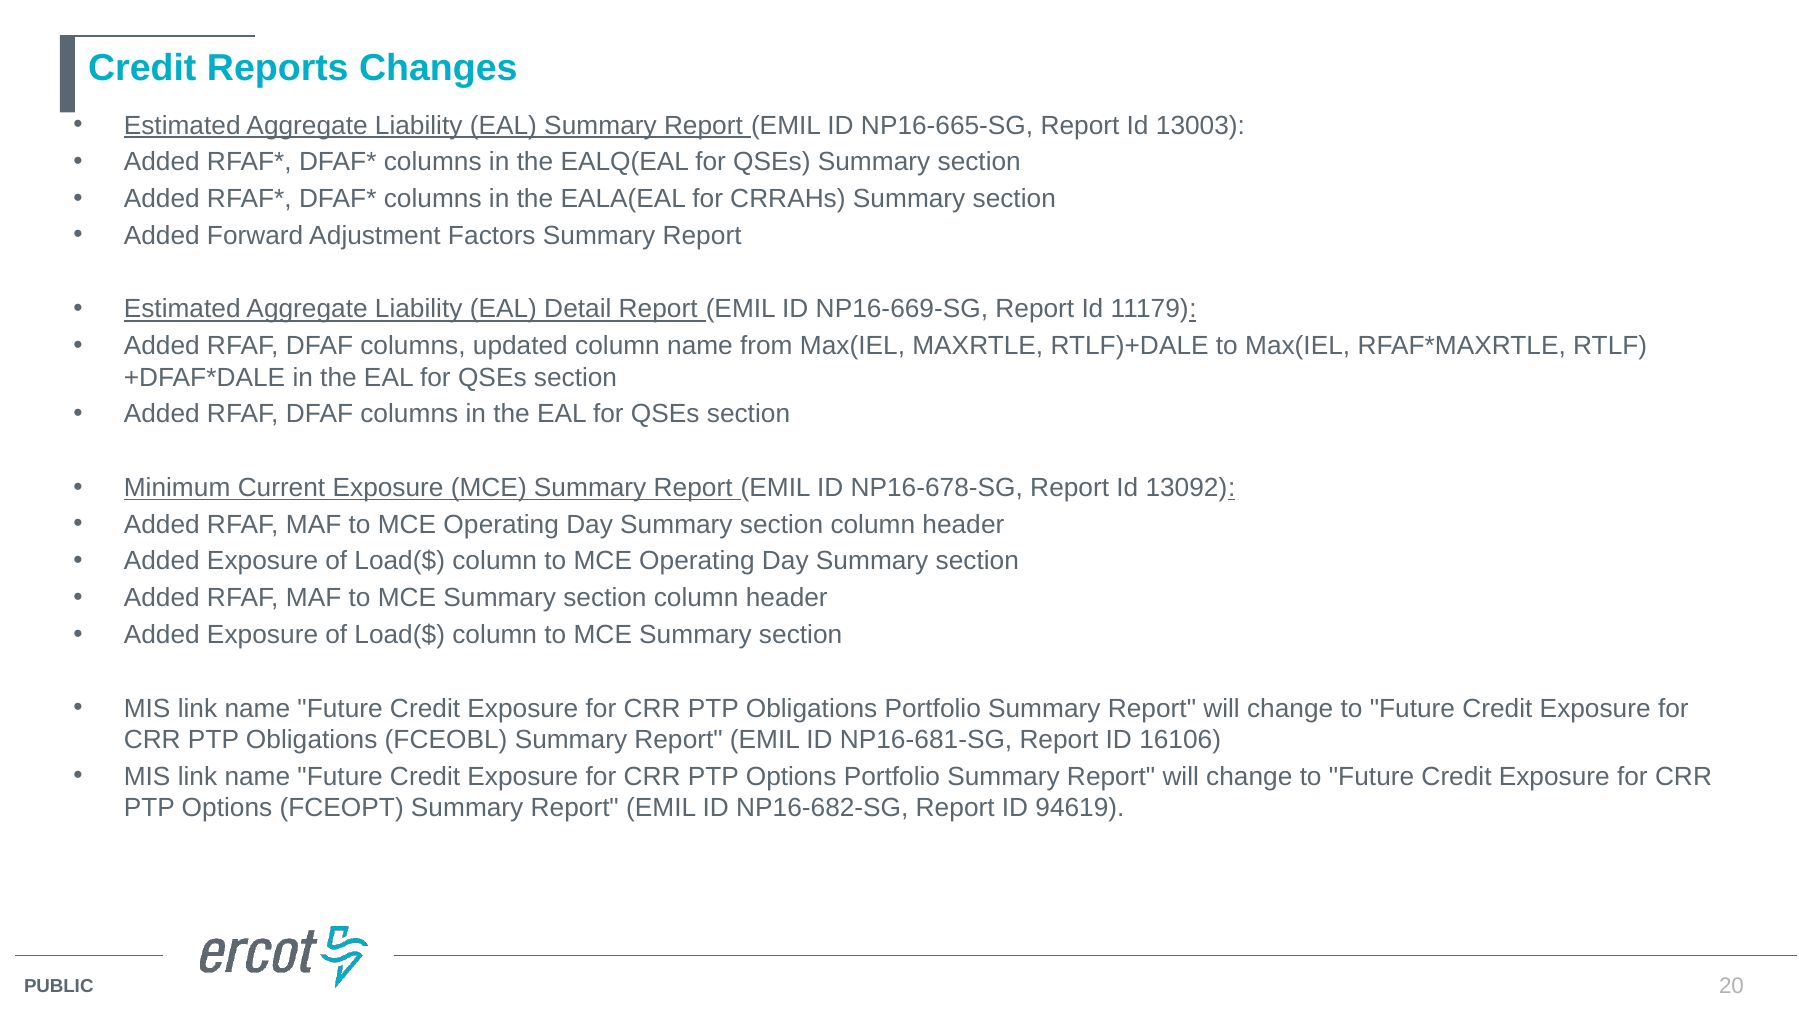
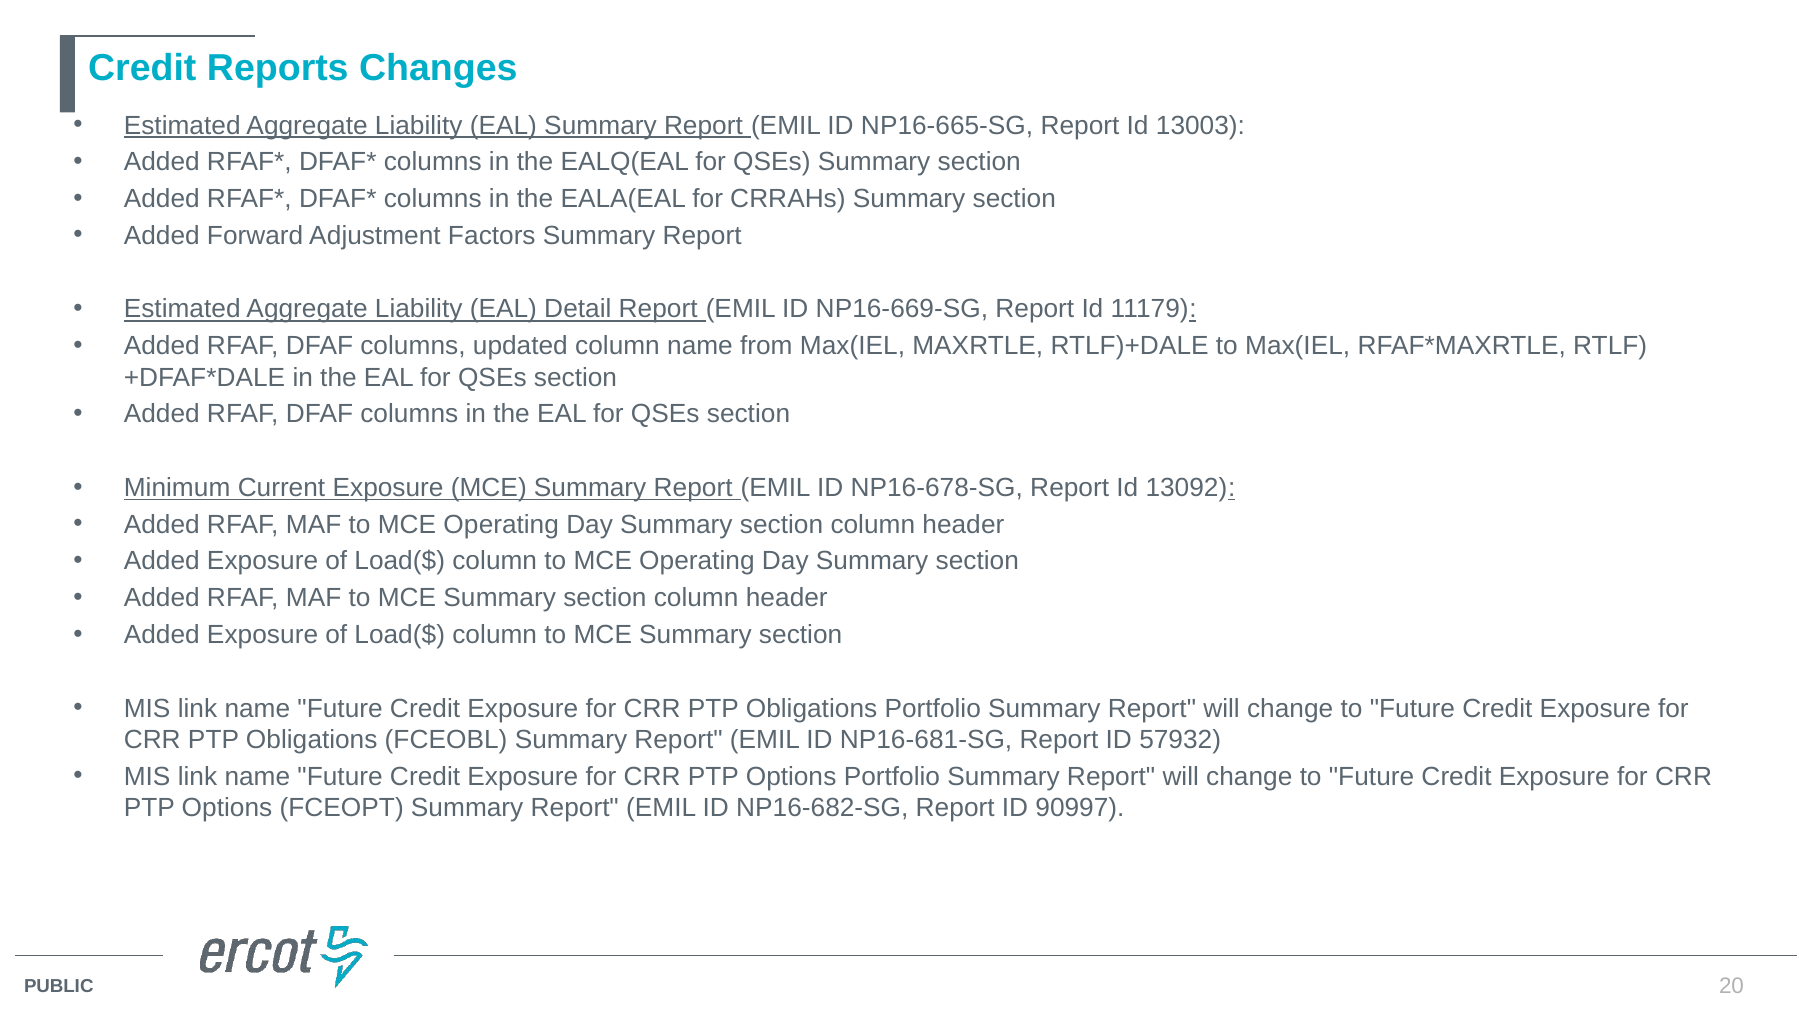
16106: 16106 -> 57932 (1180, 740)
94619: 94619 -> 90997 (1080, 808)
